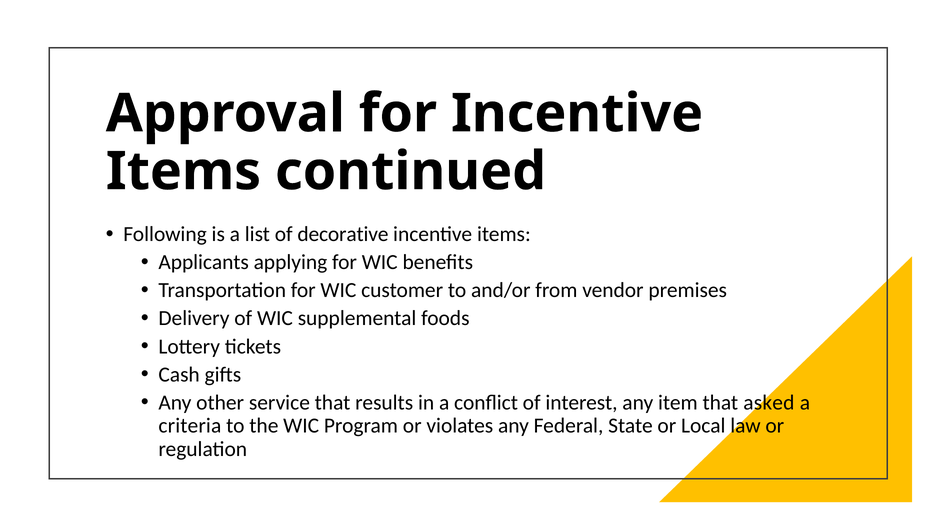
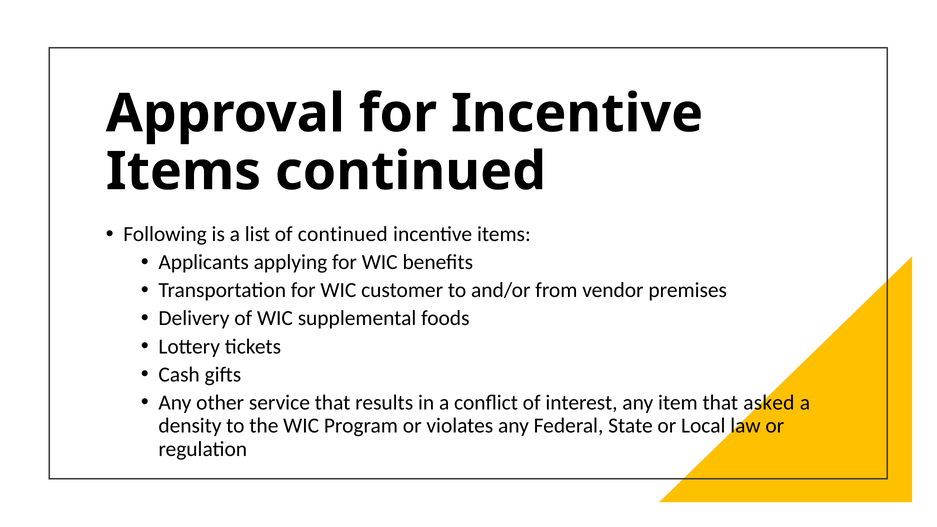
of decorative: decorative -> continued (343, 234)
criteria: criteria -> density (190, 426)
